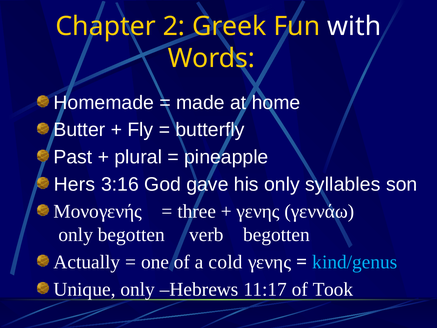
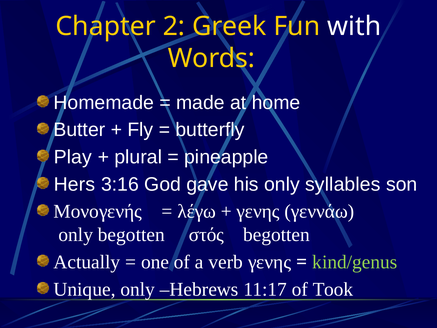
Past: Past -> Play (73, 157)
three: three -> λέγω (197, 211)
verb: verb -> στός (206, 235)
cold: cold -> verb (226, 262)
kind/genus colour: light blue -> light green (355, 262)
